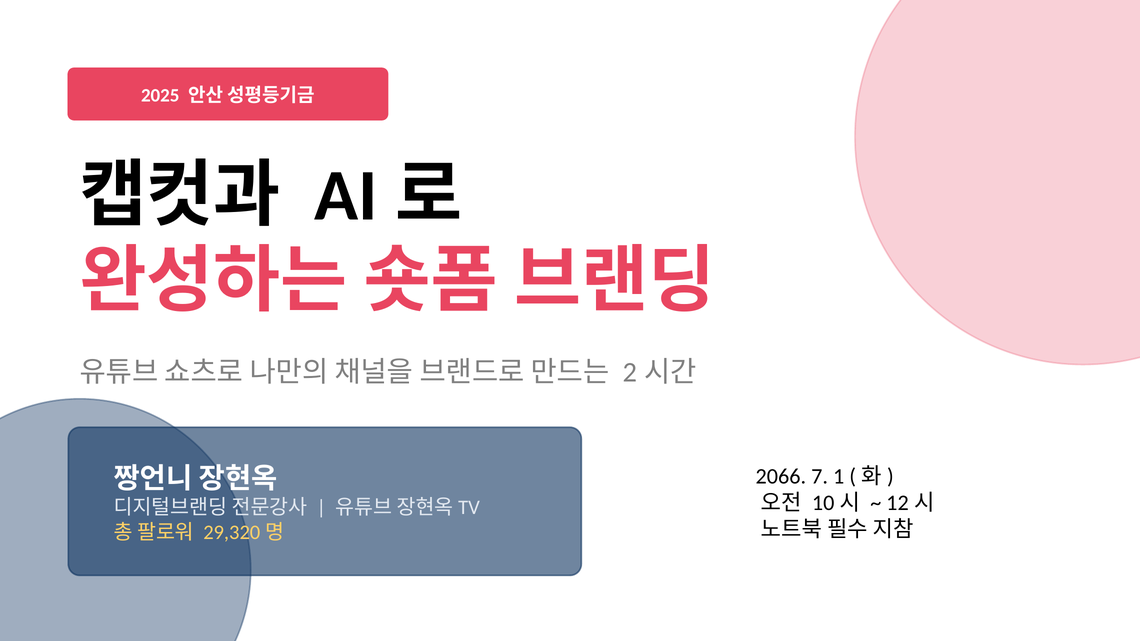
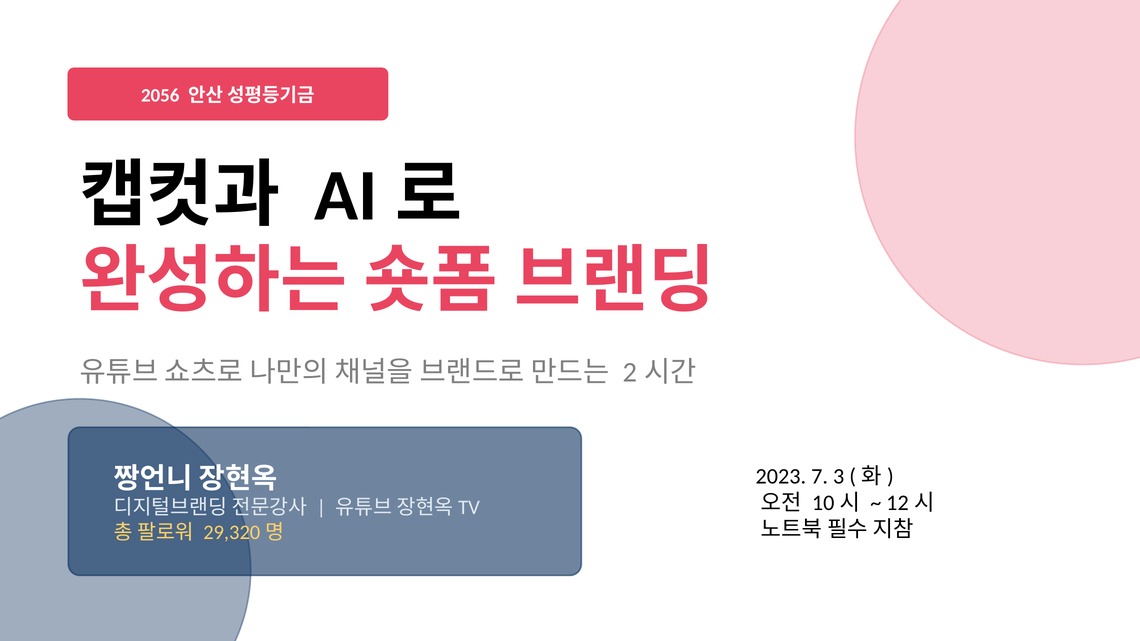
2025: 2025 -> 2056 (160, 95)
2066: 2066 -> 2023 (781, 476)
1: 1 -> 3 (839, 476)
